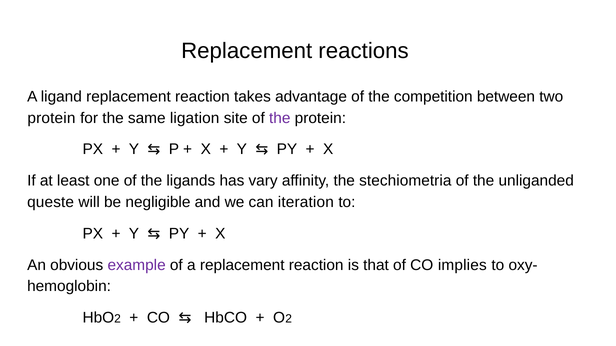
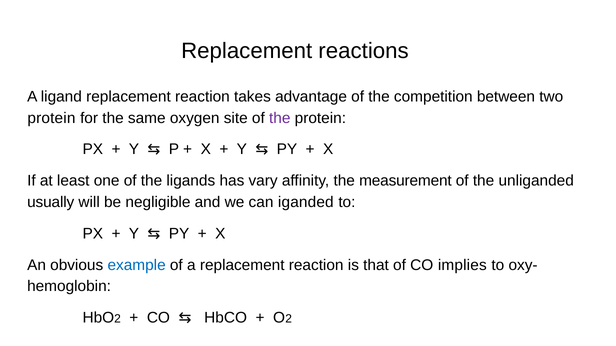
ligation: ligation -> oxygen (195, 118)
stechiometria: stechiometria -> measurement (405, 181)
queste: queste -> usually (51, 202)
iteration: iteration -> iganded (306, 202)
example colour: purple -> blue (137, 265)
